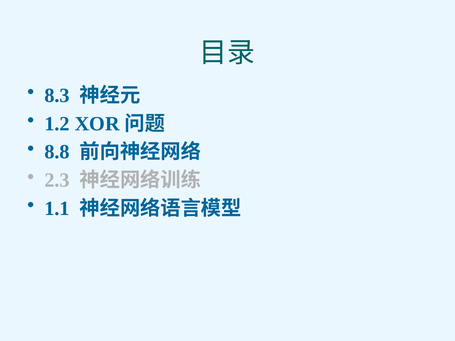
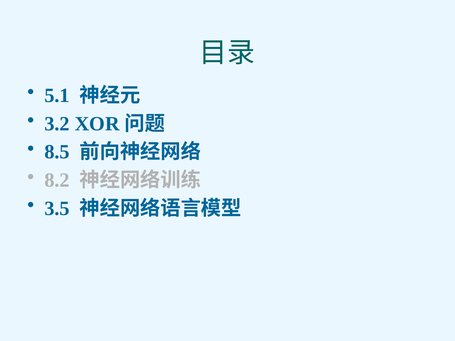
8.3: 8.3 -> 5.1 (57, 95)
1.2: 1.2 -> 3.2 (57, 124)
8.8: 8.8 -> 8.5 (57, 152)
2.3: 2.3 -> 8.2 (57, 180)
1.1: 1.1 -> 3.5 (57, 209)
